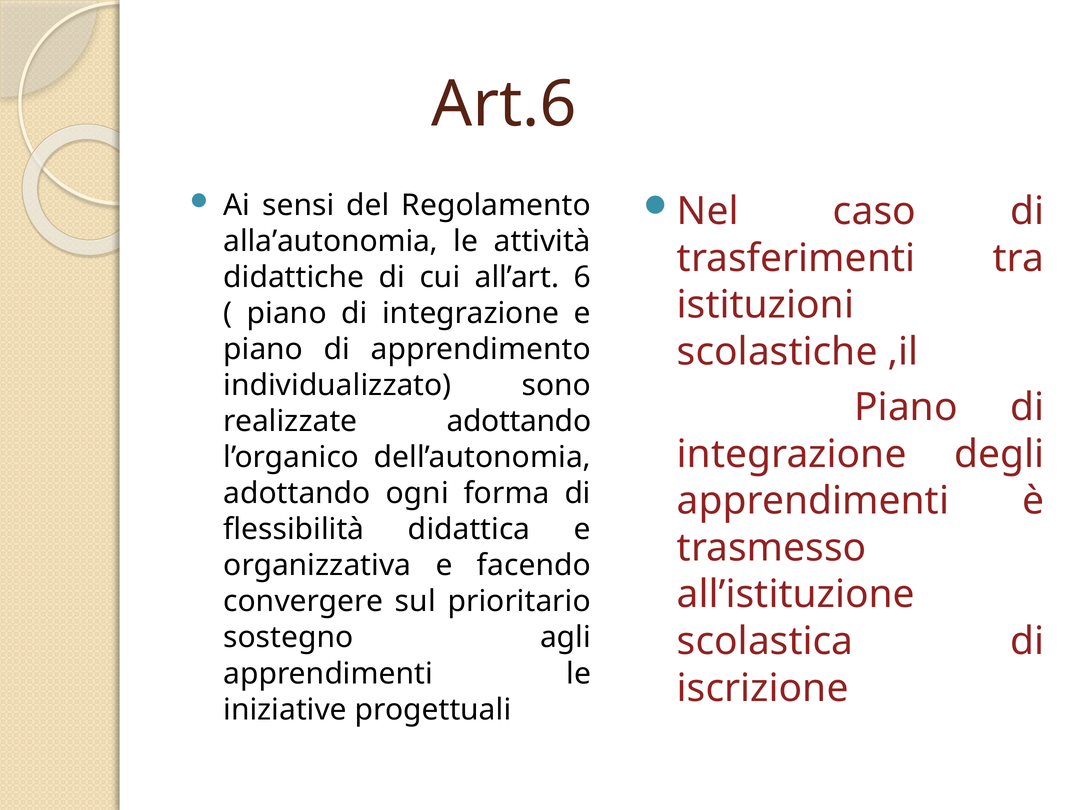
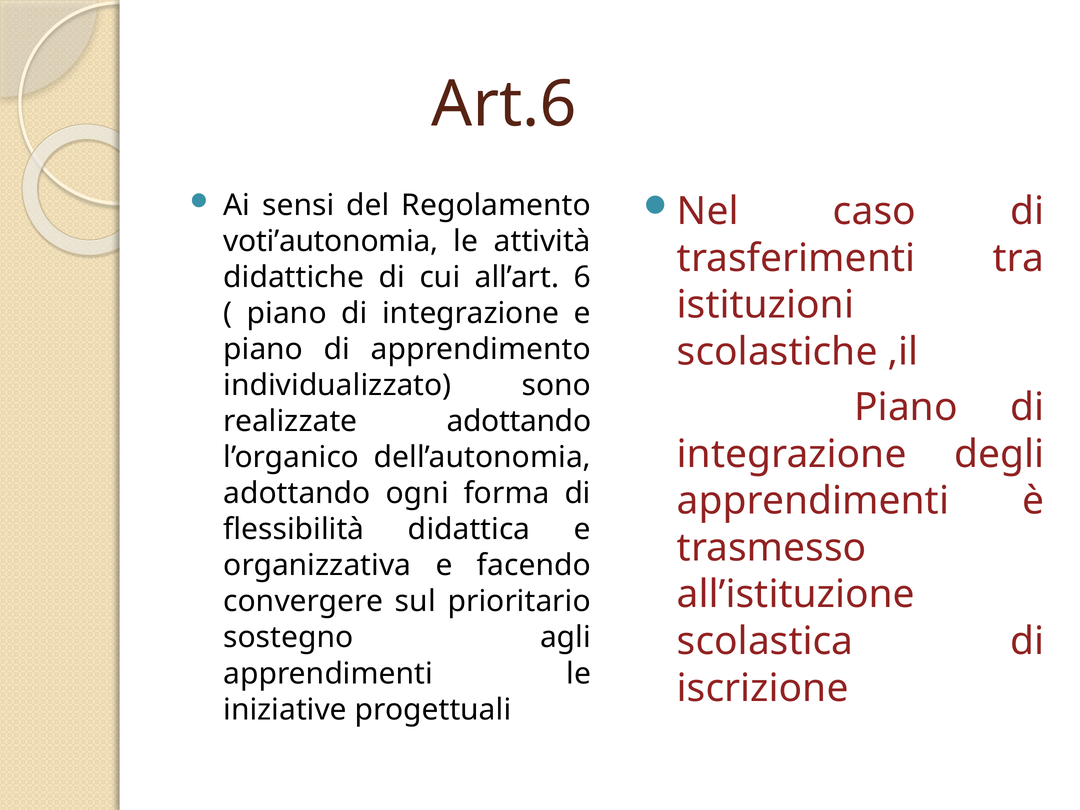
alla’autonomia: alla’autonomia -> voti’autonomia (331, 241)
